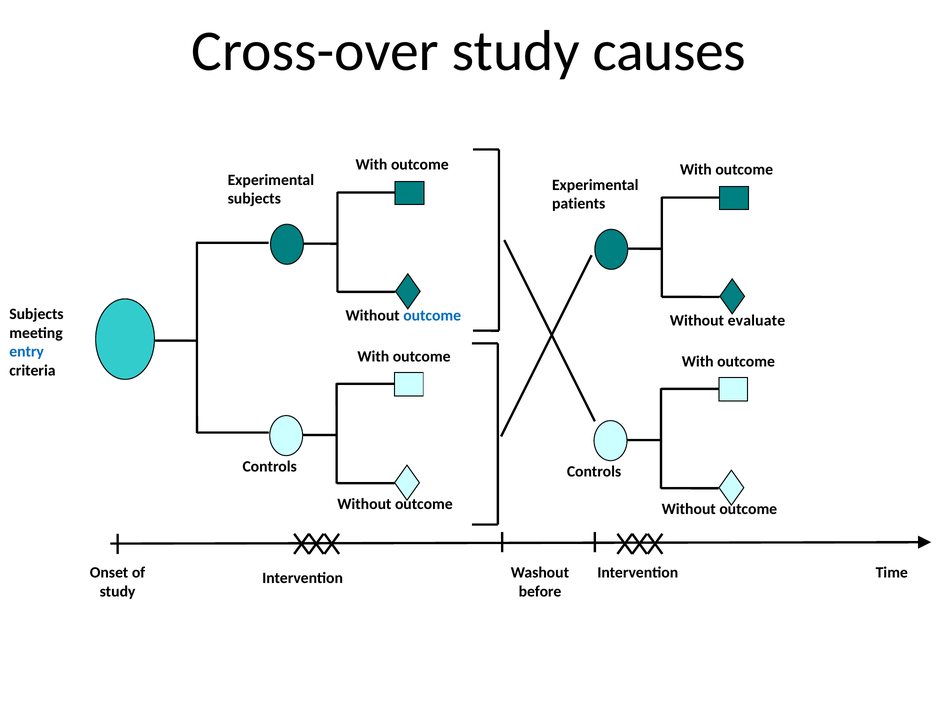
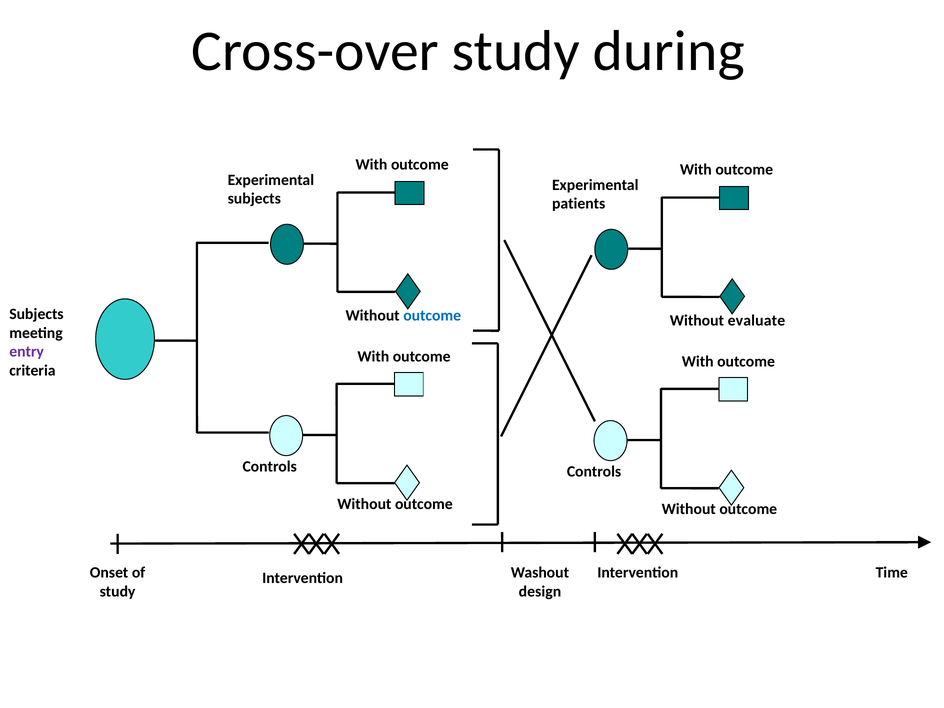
causes: causes -> during (669, 51)
entry colour: blue -> purple (27, 352)
before: before -> design (540, 591)
